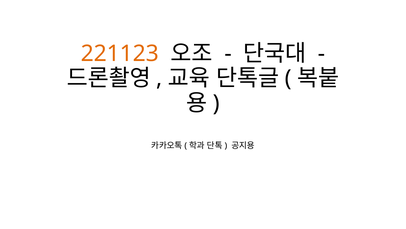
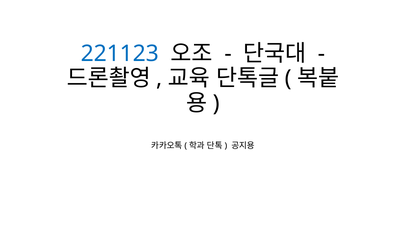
221123 colour: orange -> blue (120, 54)
